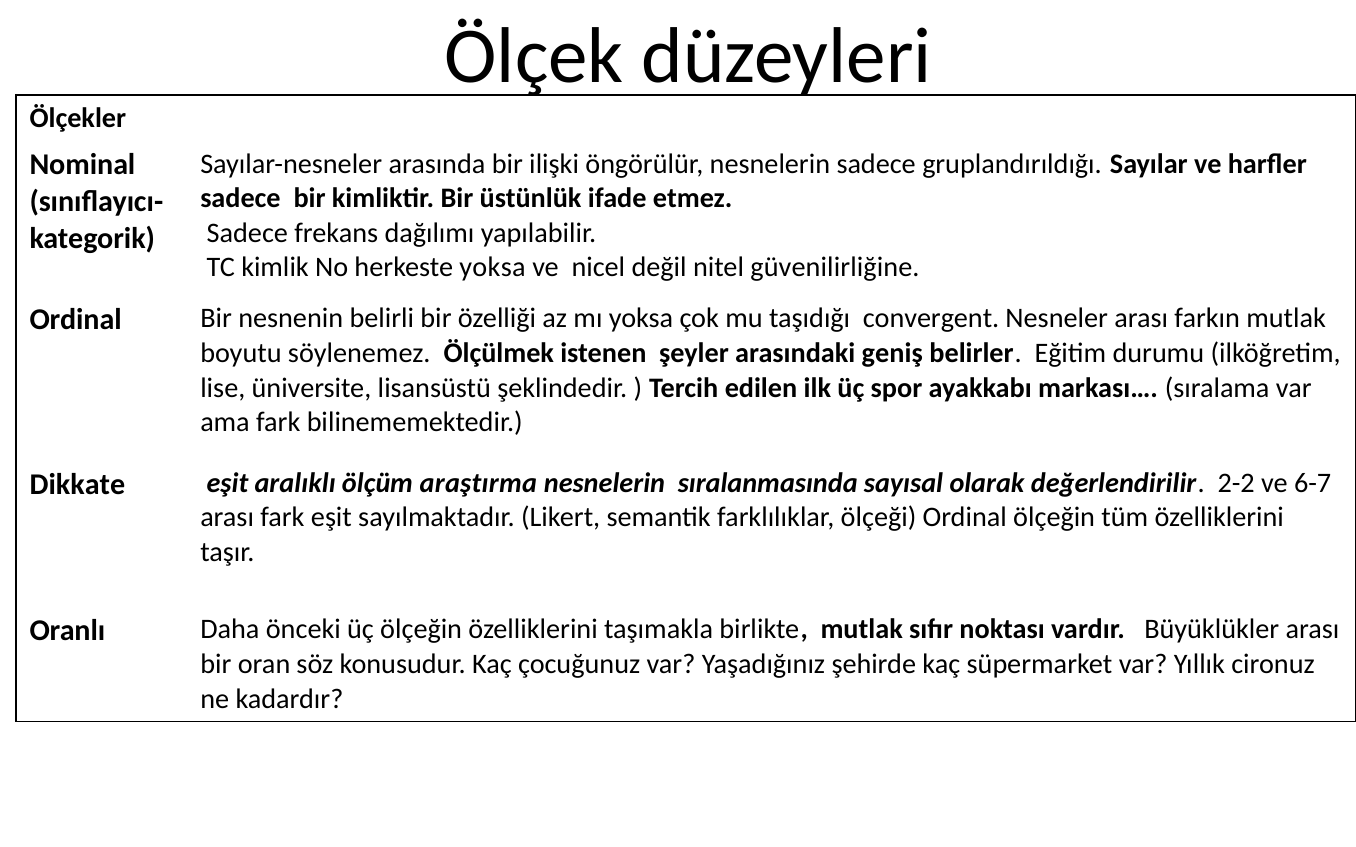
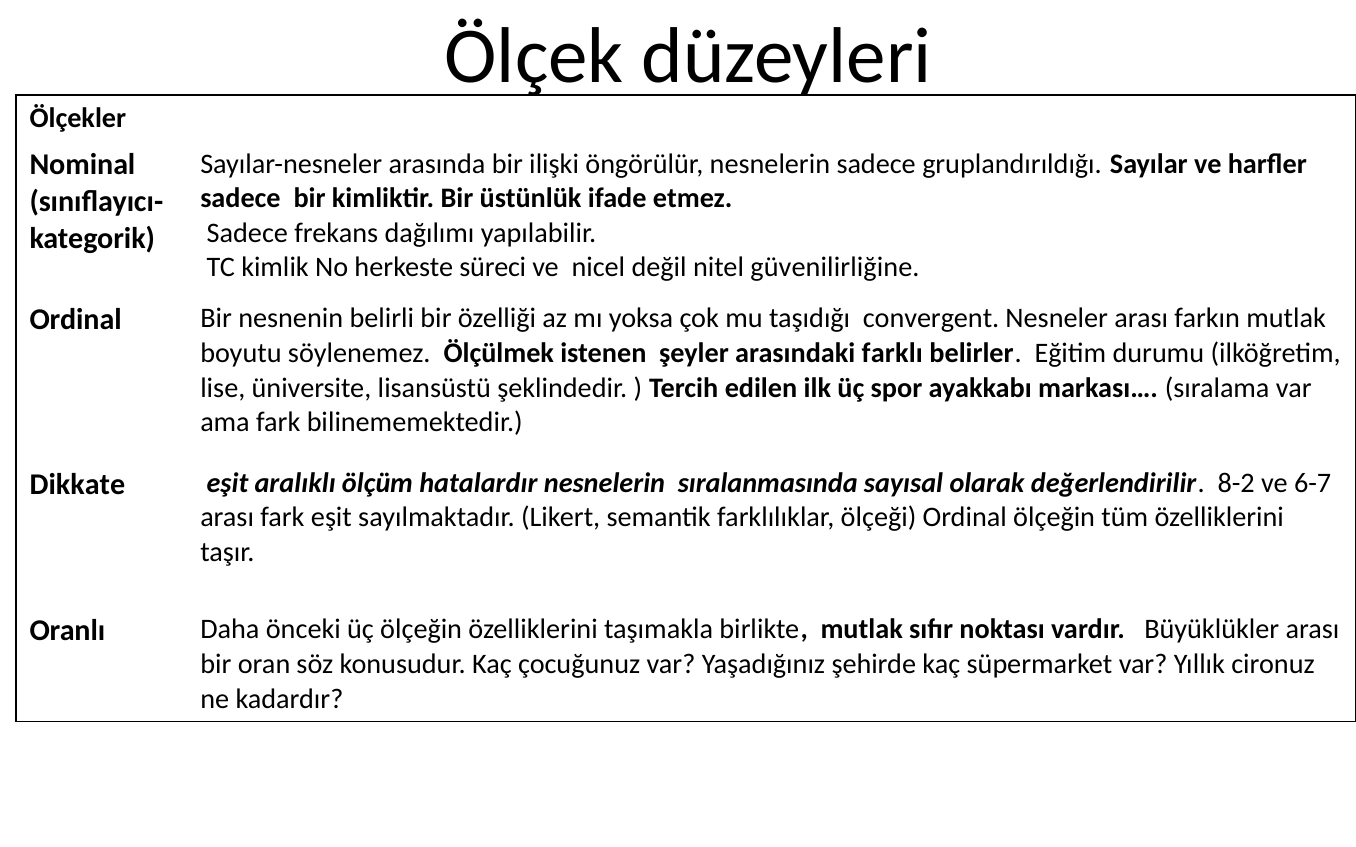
herkeste yoksa: yoksa -> süreci (493, 268)
geniş: geniş -> farklı (892, 353)
araştırma: araştırma -> hatalardır (478, 483)
2-2: 2-2 -> 8-2 (1236, 483)
